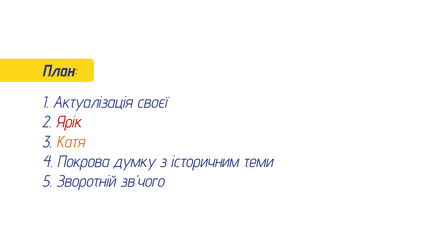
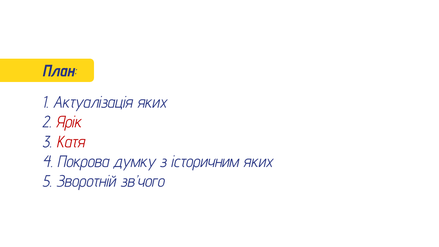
Актуалізація своєї: своєї -> яких (152, 102)
Катя colour: orange -> red (71, 142)
історичним теми: теми -> яких (258, 162)
